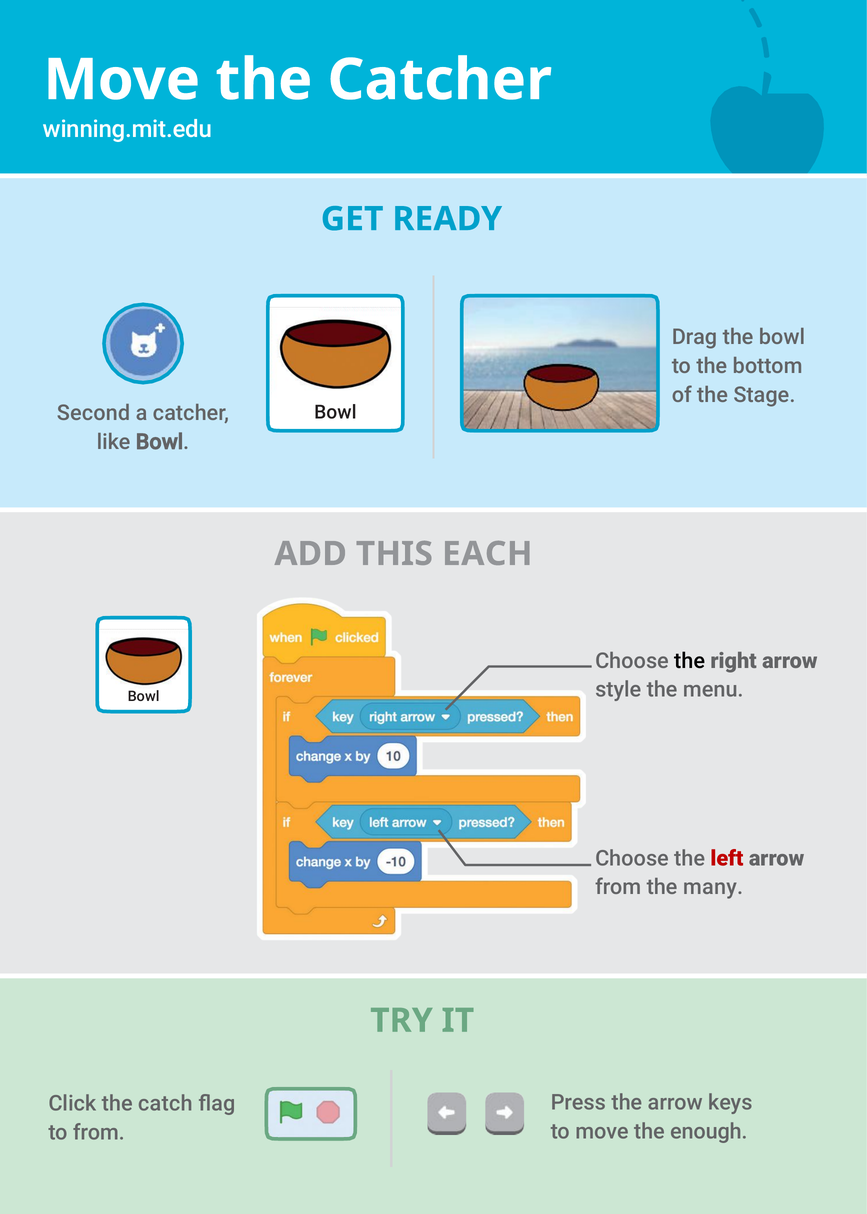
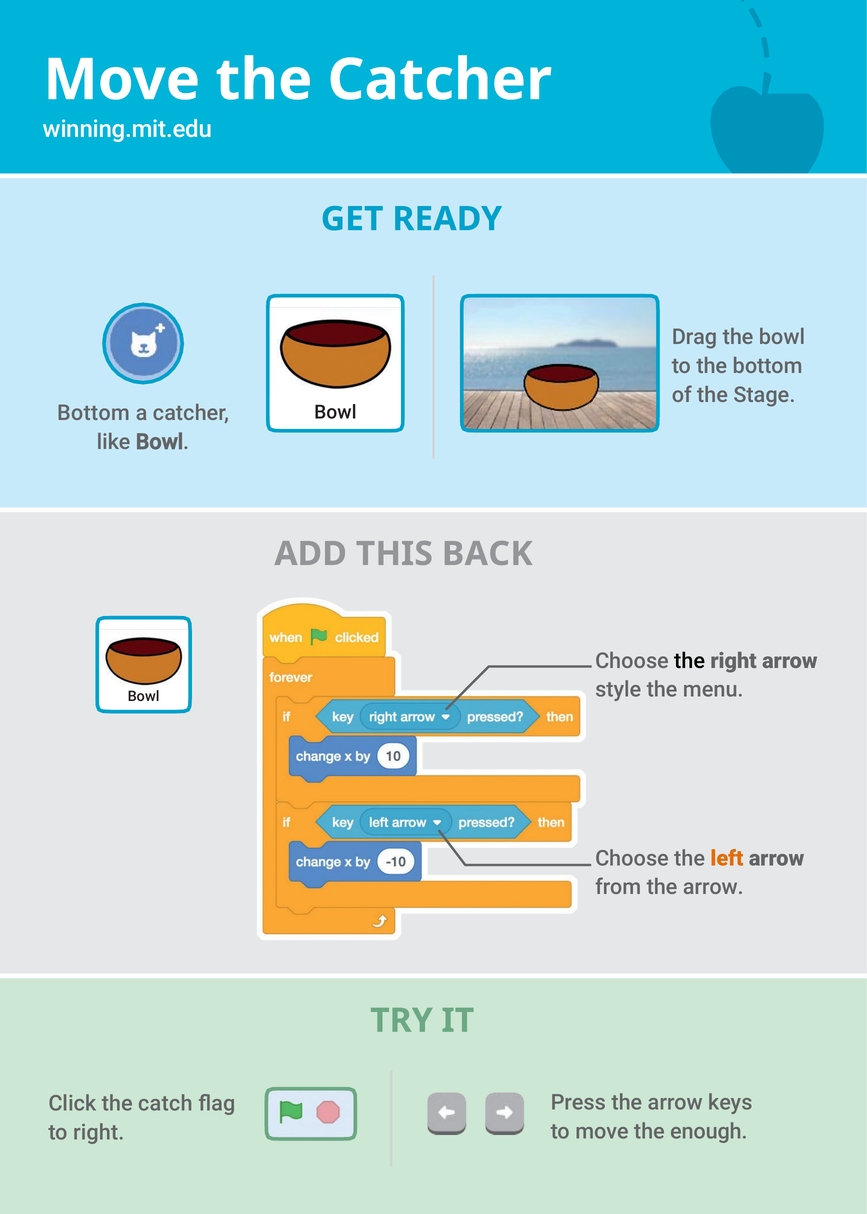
Second: Second -> Bottom (93, 413)
EACH: EACH -> BACK (487, 554)
left colour: red -> orange (727, 858)
from the many: many -> arrow (713, 887)
to from: from -> right (99, 1132)
